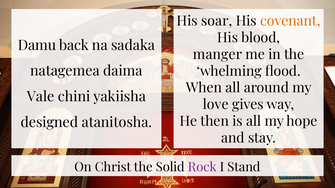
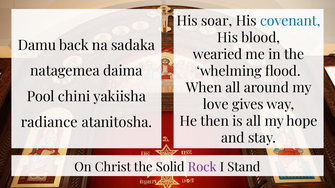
covenant colour: orange -> blue (290, 21)
manger: manger -> wearied (218, 55)
Vale: Vale -> Pool (41, 97)
designed: designed -> radiance (49, 123)
